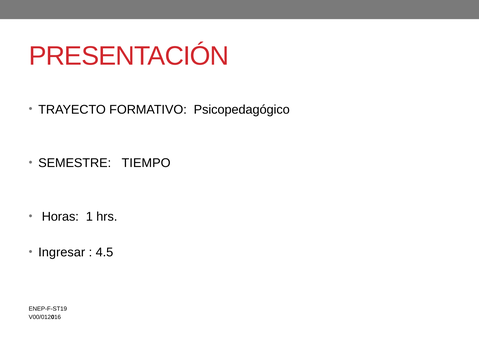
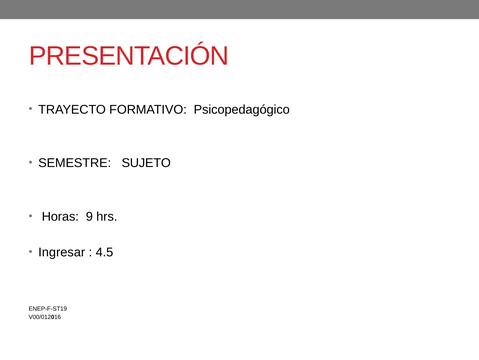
TIEMPO: TIEMPO -> SUJETO (146, 163)
1: 1 -> 9 (89, 216)
